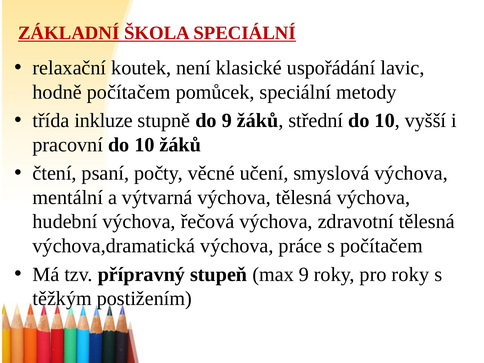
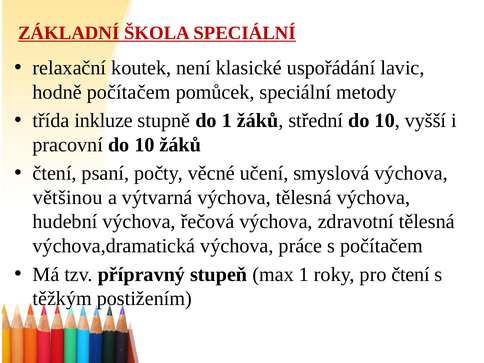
do 9: 9 -> 1 (227, 121)
mentální: mentální -> většinou (68, 197)
max 9: 9 -> 1 (304, 274)
pro roky: roky -> čtení (411, 274)
